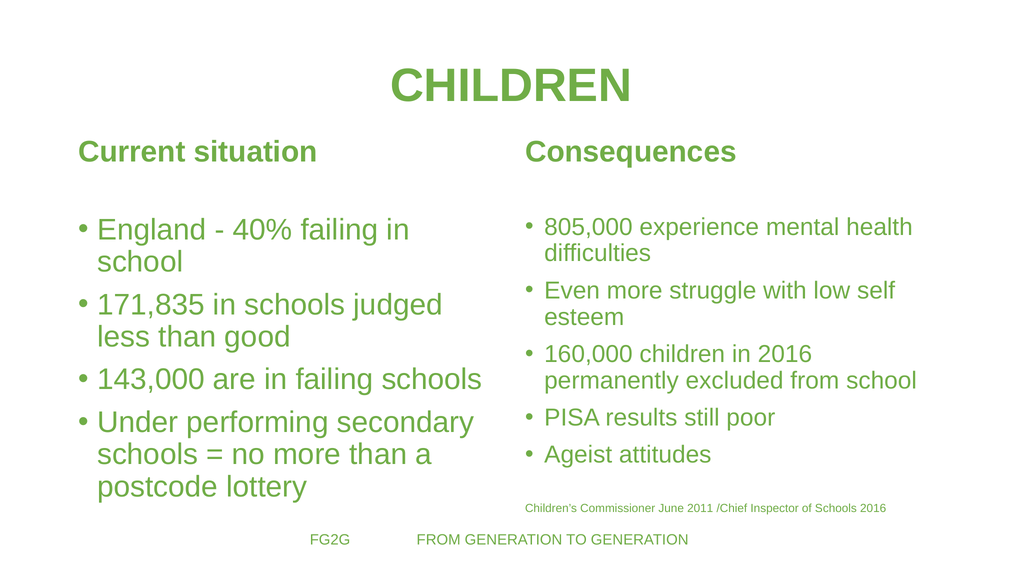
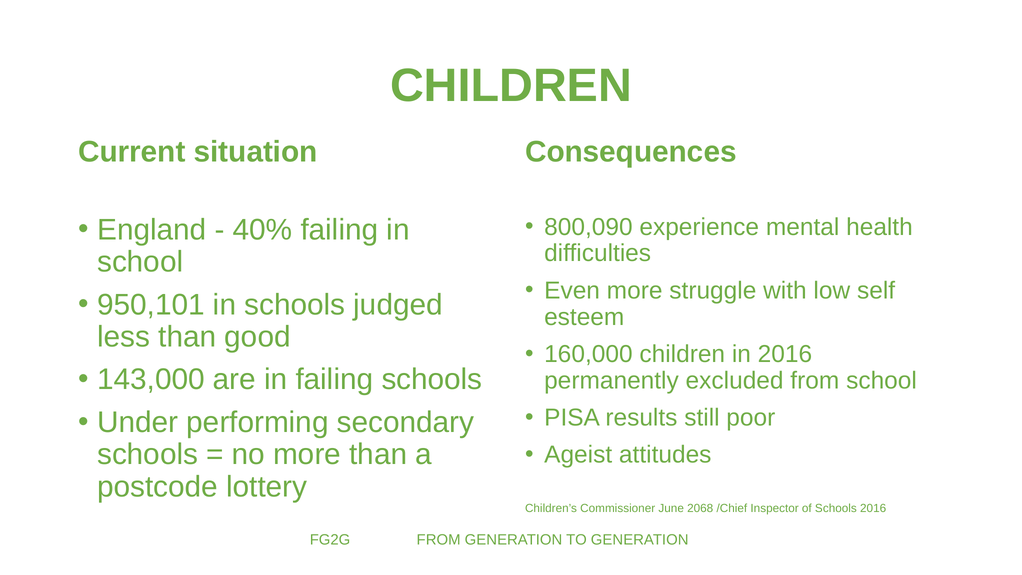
805,000: 805,000 -> 800,090 (588, 227)
171,835: 171,835 -> 950,101 (151, 305)
2011: 2011 -> 2068 (700, 508)
